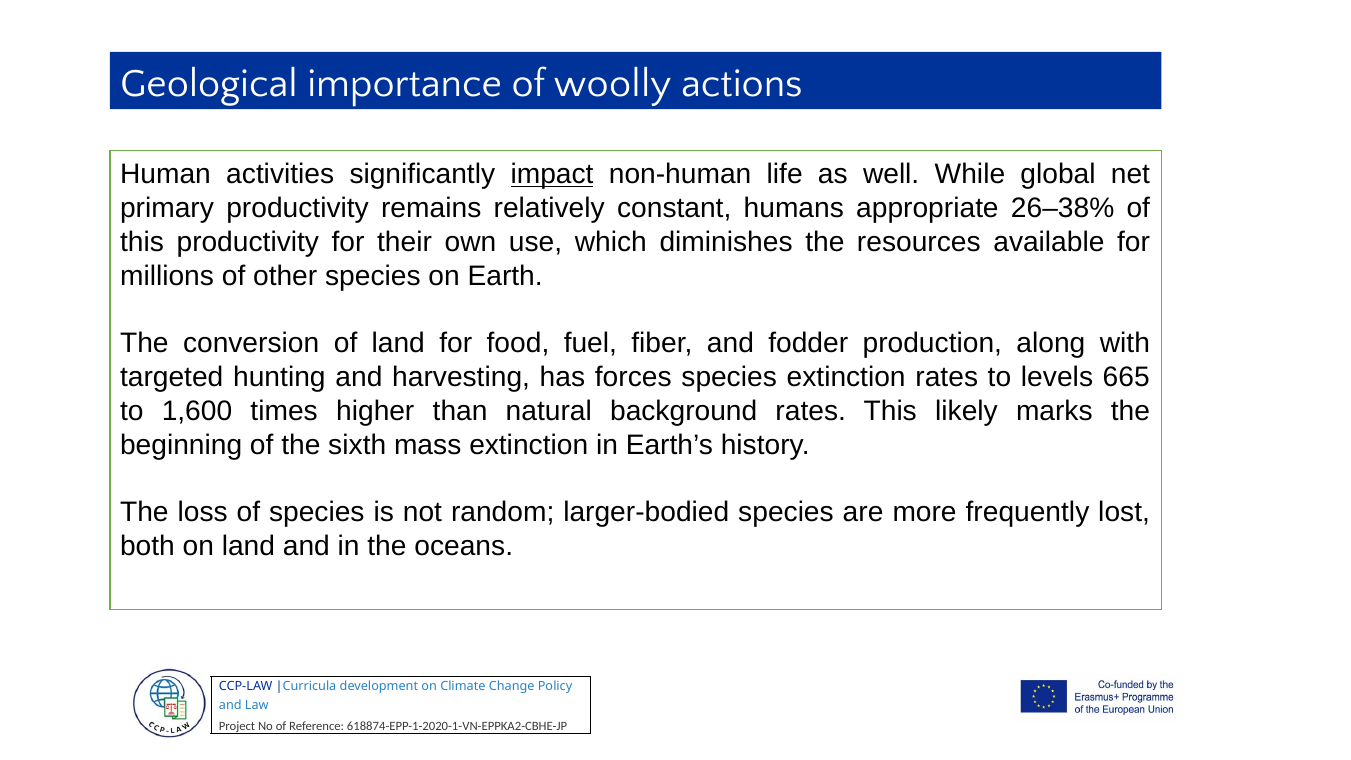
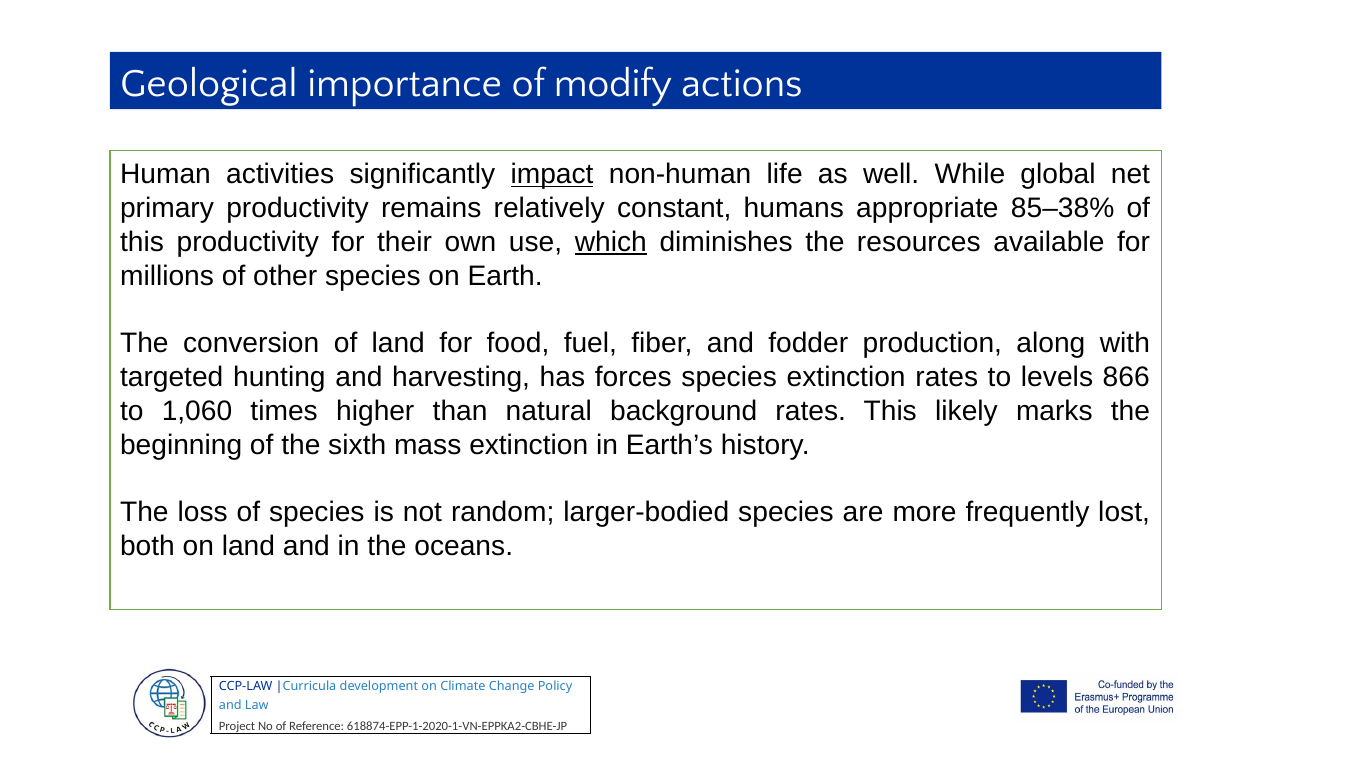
woolly: woolly -> modify (613, 83)
26–38%: 26–38% -> 85–38% (1063, 208)
which underline: none -> present (611, 242)
665: 665 -> 866 (1126, 377)
1,600: 1,600 -> 1,060 (197, 411)
